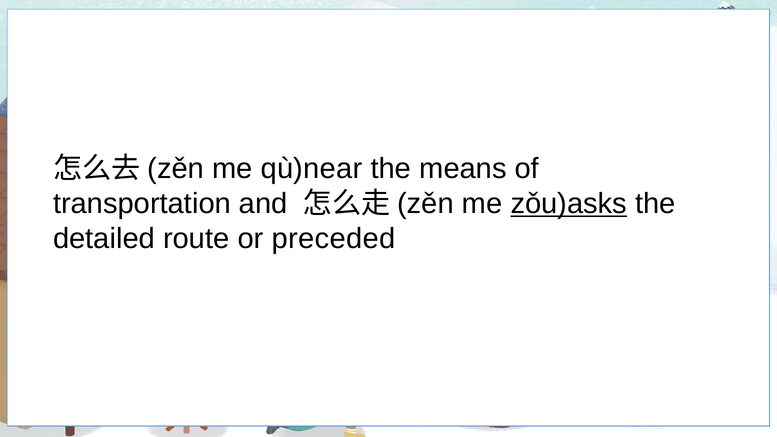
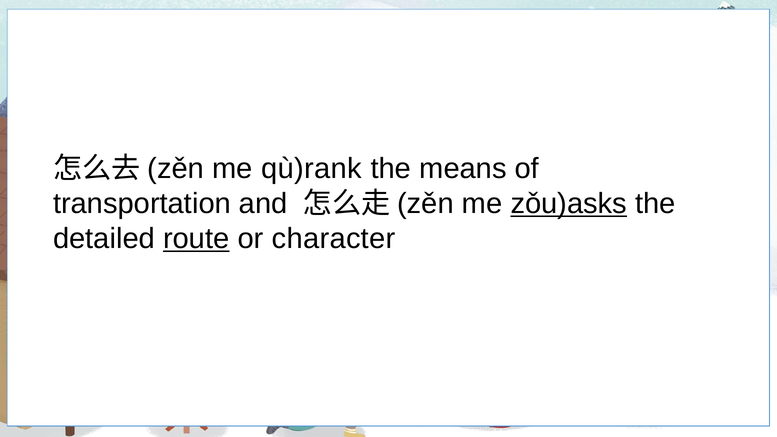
qù)near: qù)near -> qù)rank (311, 169)
route underline: none -> present (196, 239)
preceded: preceded -> character (334, 239)
